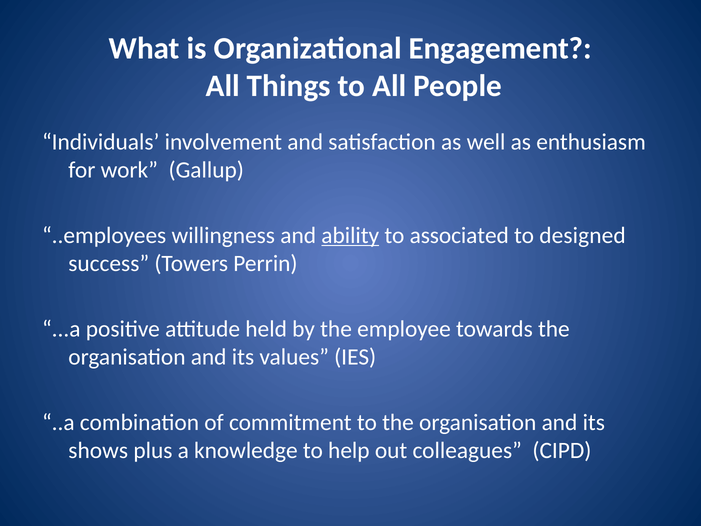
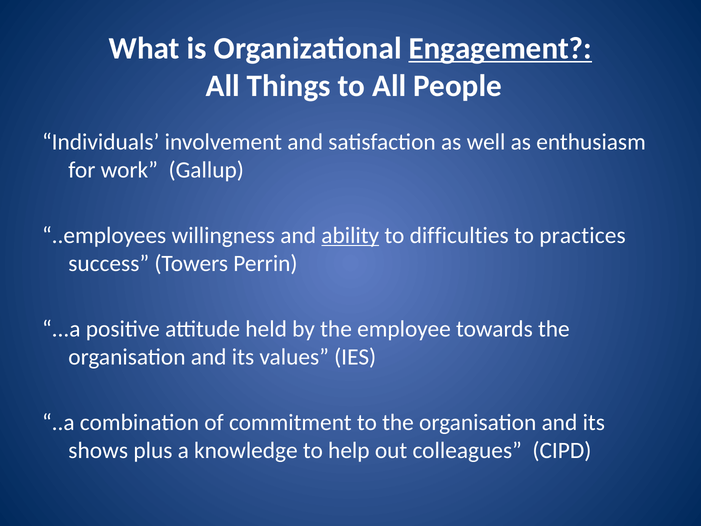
Engagement underline: none -> present (500, 48)
associated: associated -> difficulties (459, 235)
designed: designed -> practices (582, 235)
